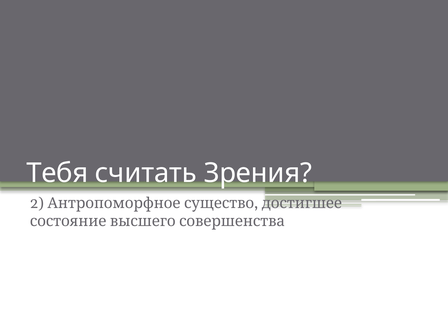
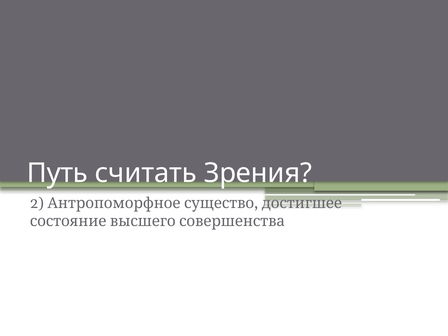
Тебя: Тебя -> Путь (57, 173)
